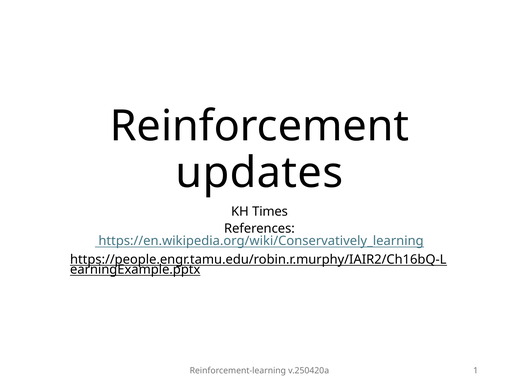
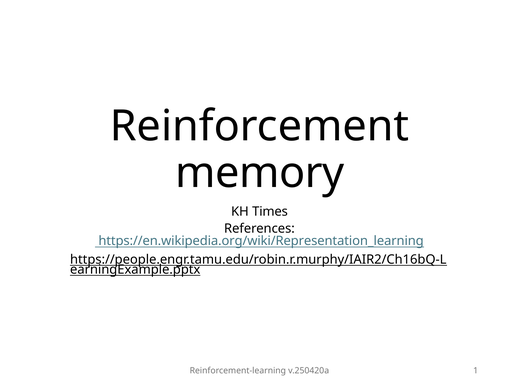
updates: updates -> memory (260, 173)
https://en.wikipedia.org/wiki/Conservatively_learning: https://en.wikipedia.org/wiki/Conservatively_learning -> https://en.wikipedia.org/wiki/Representation_learning (261, 241)
